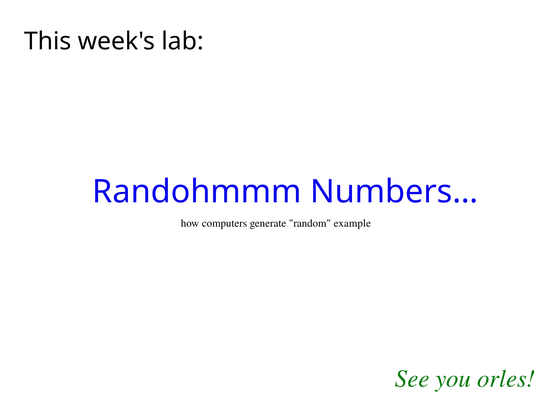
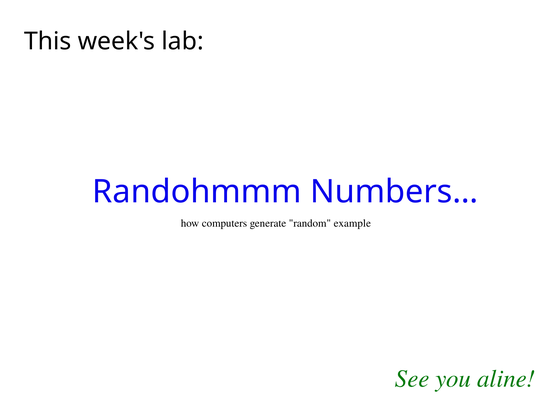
orles: orles -> aline (506, 378)
